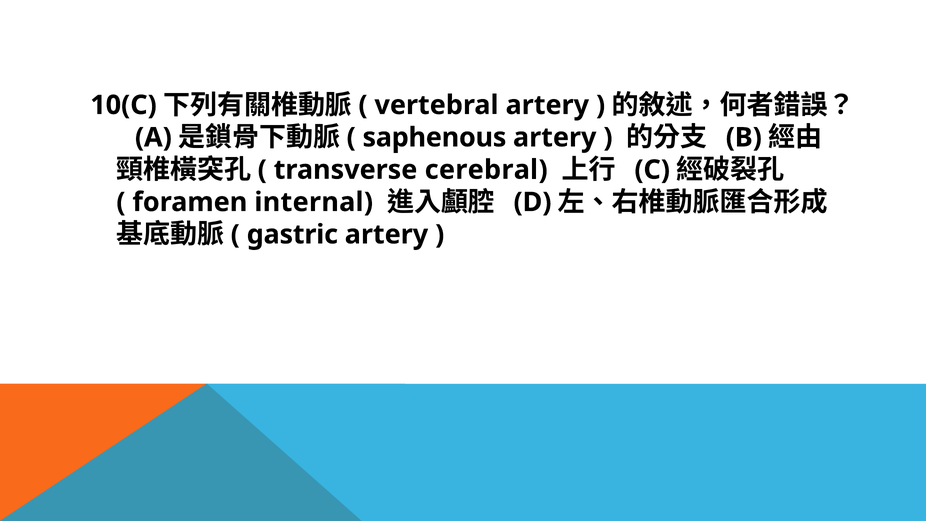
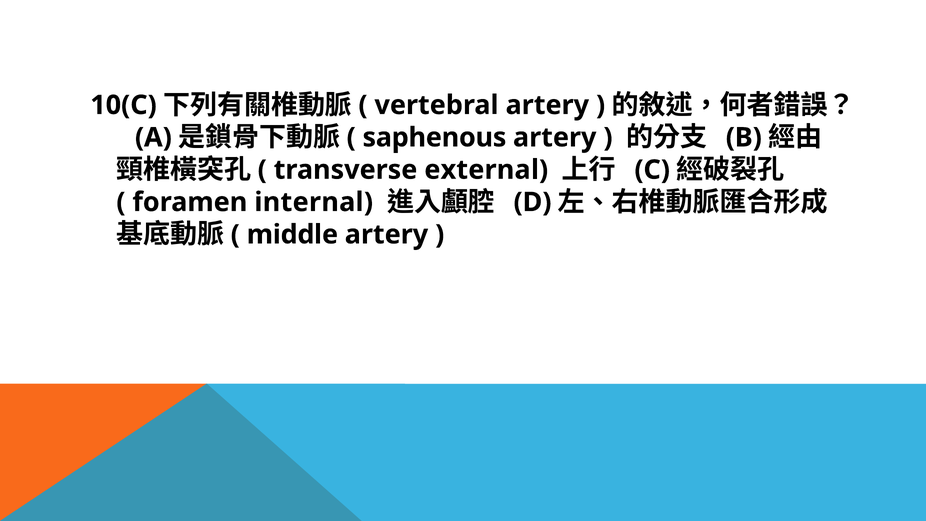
cerebral: cerebral -> external (486, 170)
gastric: gastric -> middle (292, 234)
